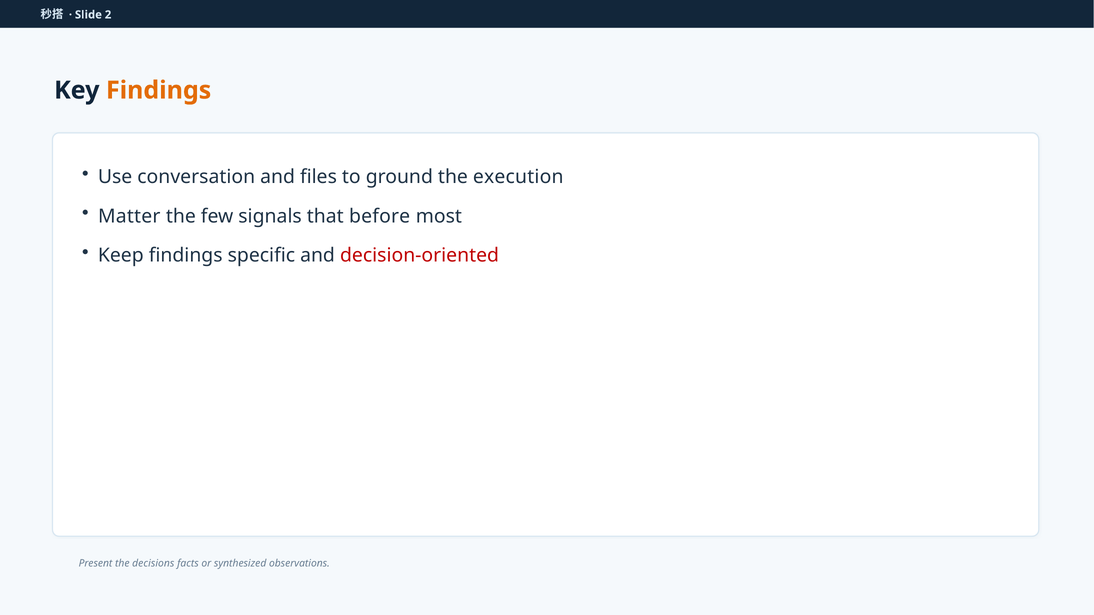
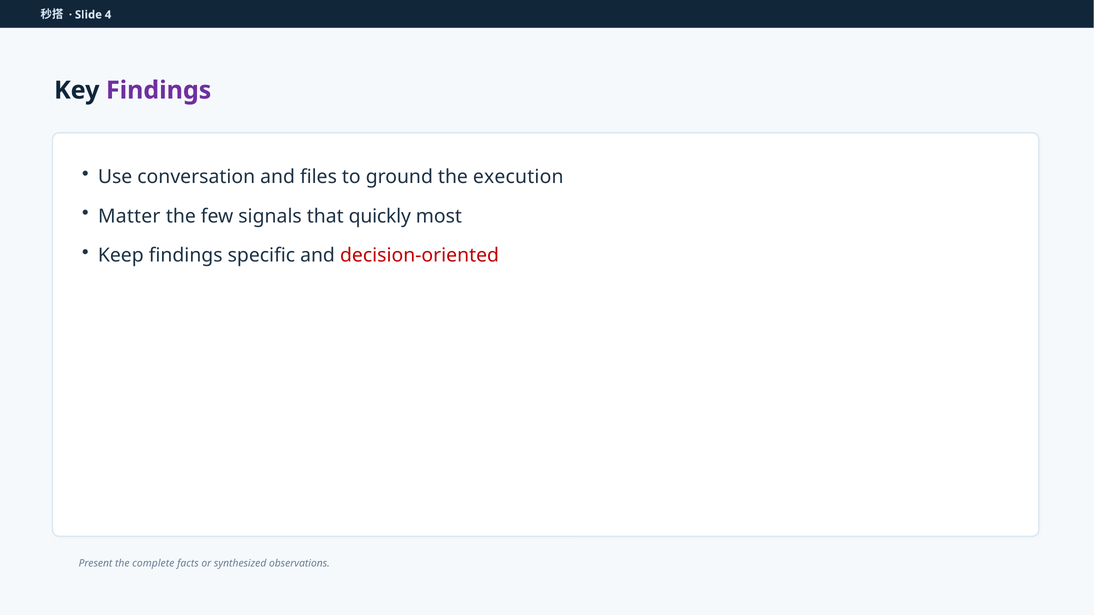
2: 2 -> 4 (108, 15)
Findings colour: orange -> purple (159, 90)
before: before -> quickly (380, 216)
decisions: decisions -> complete (153, 564)
